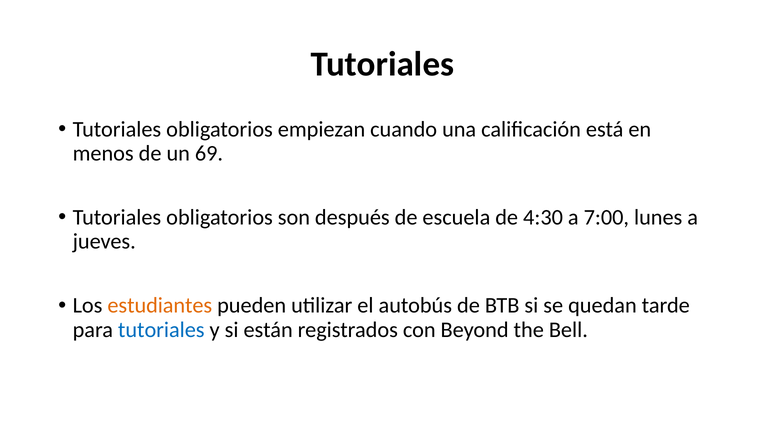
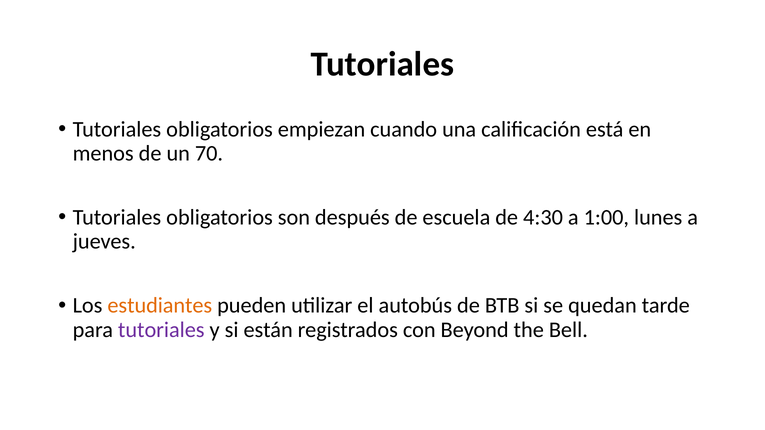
69: 69 -> 70 (209, 153)
7:00: 7:00 -> 1:00 (606, 218)
tutoriales colour: blue -> purple (161, 330)
